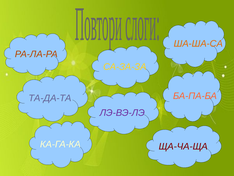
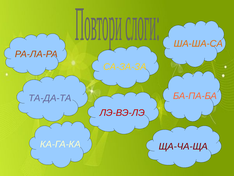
ЛЭ-ВЭ-ЛЭ colour: purple -> red (122, 113)
